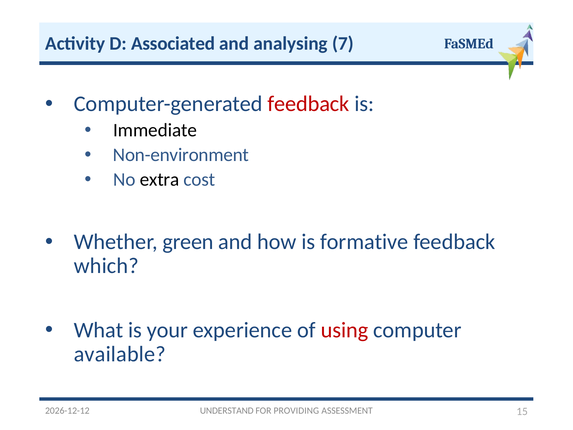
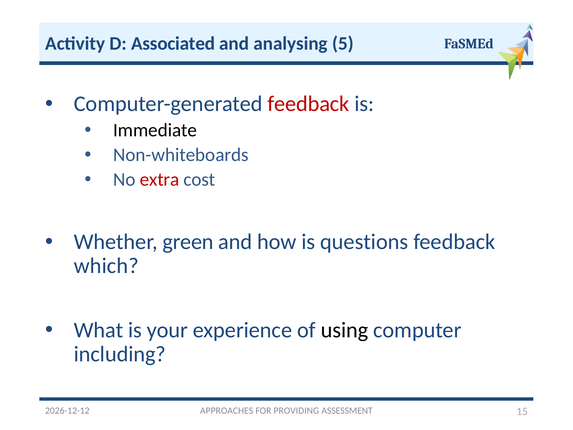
7: 7 -> 5 (343, 44)
Non-environment: Non-environment -> Non-whiteboards (181, 155)
extra colour: black -> red (160, 179)
formative: formative -> questions (364, 242)
using colour: red -> black (345, 330)
available: available -> including (120, 354)
UNDERSTAND: UNDERSTAND -> APPROACHES (227, 410)
